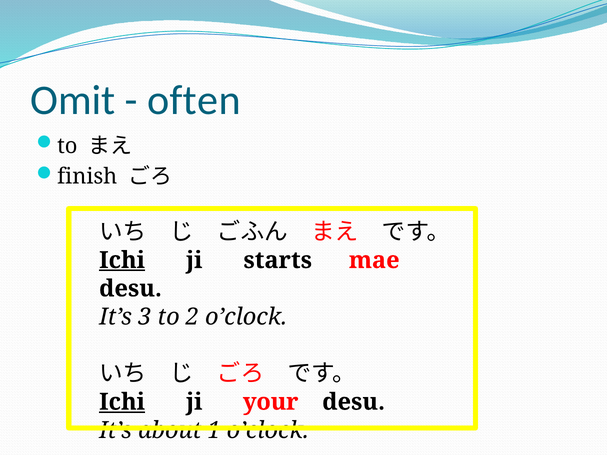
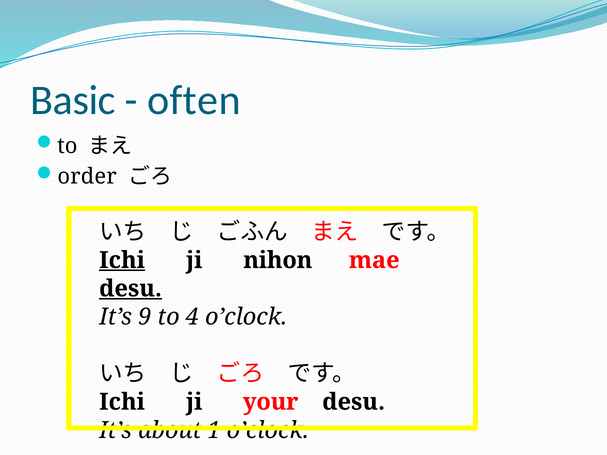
Omit: Omit -> Basic (73, 100)
finish: finish -> order (87, 177)
starts: starts -> nihon (278, 260)
desu underline: none -> present (130, 289)
3: 3 -> 9 (145, 317)
2: 2 -> 4 (192, 317)
Ichi underline: present -> none (122, 402)
